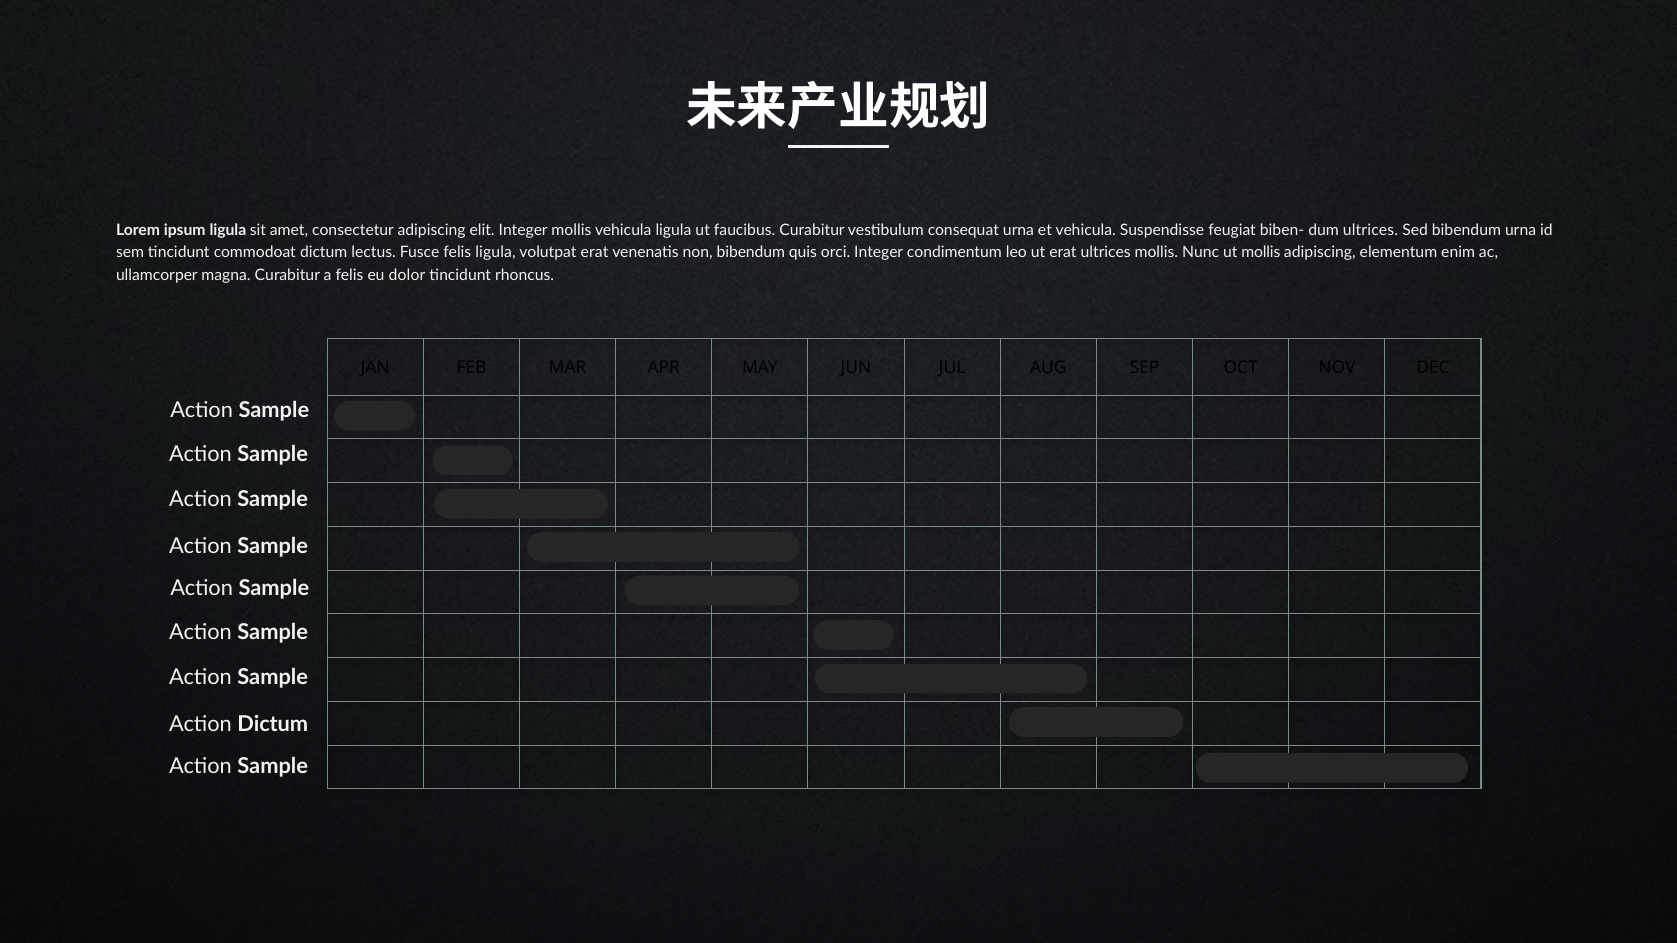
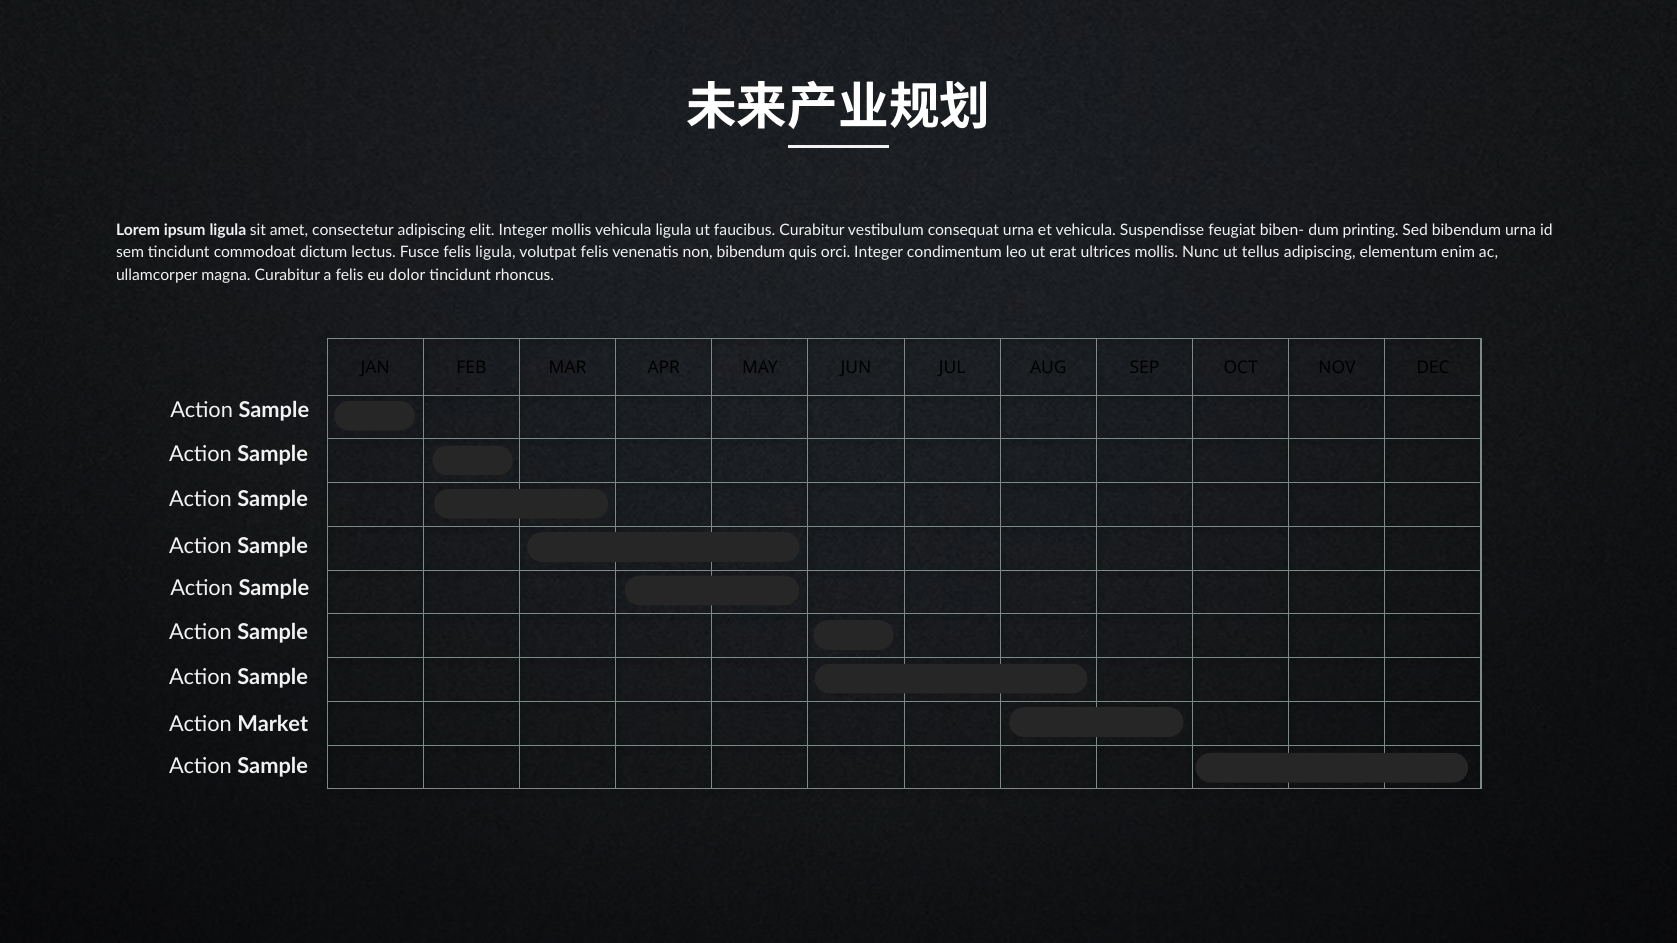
dum ultrices: ultrices -> printing (1371, 230)
volutpat erat: erat -> felis (595, 253)
ut mollis: mollis -> tellus (1261, 253)
Action Dictum: Dictum -> Market (273, 725)
